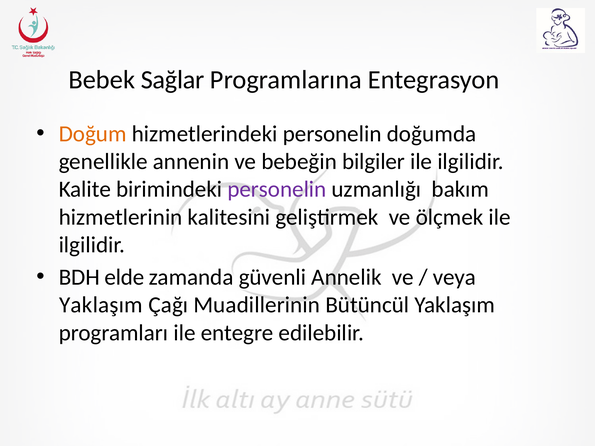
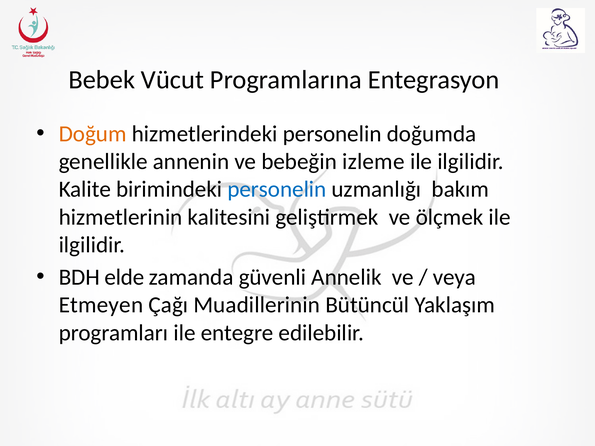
Sağlar: Sağlar -> Vücut (172, 80)
bilgiler: bilgiler -> izleme (373, 162)
personelin colour: purple -> blue (277, 189)
Yaklaşım: Yaklaşım -> Etmeyen (101, 305)
